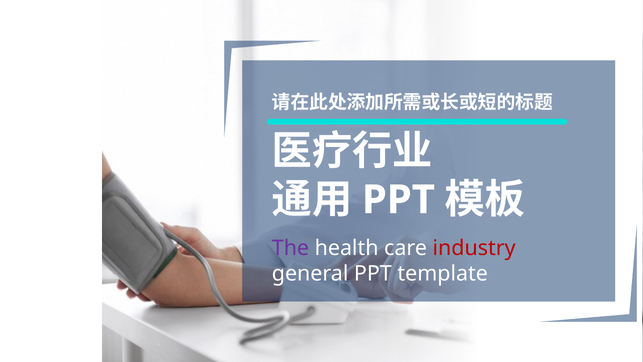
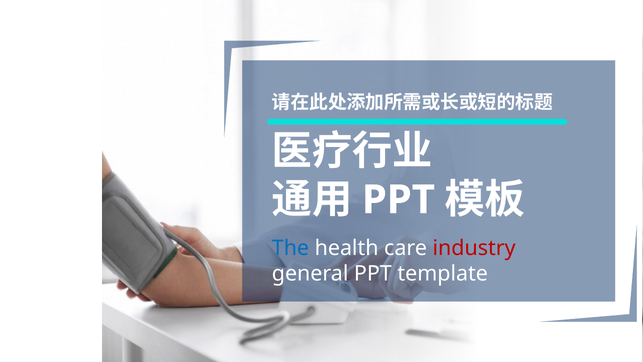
The colour: purple -> blue (290, 248)
